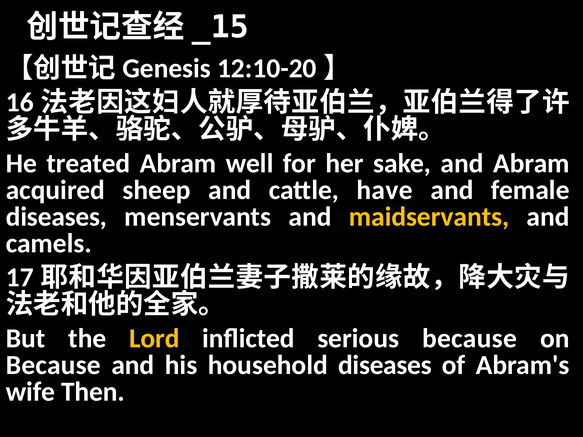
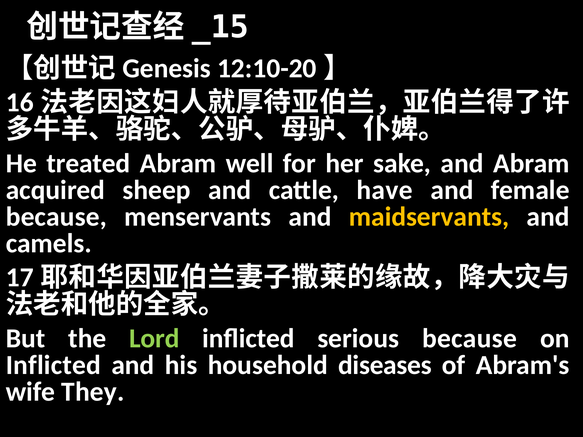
diseases: diseases -> because (56, 217)
Lord colour: yellow -> light green (154, 339)
Because: Because -> Inflicted (53, 365)
Then: Then -> They (93, 392)
